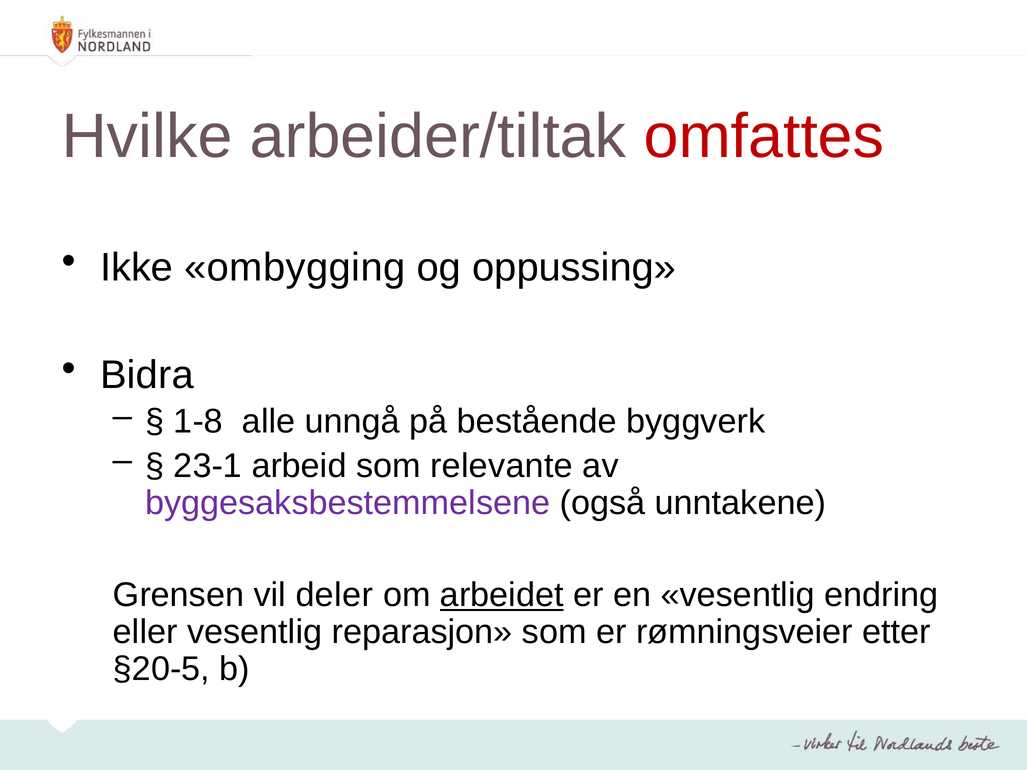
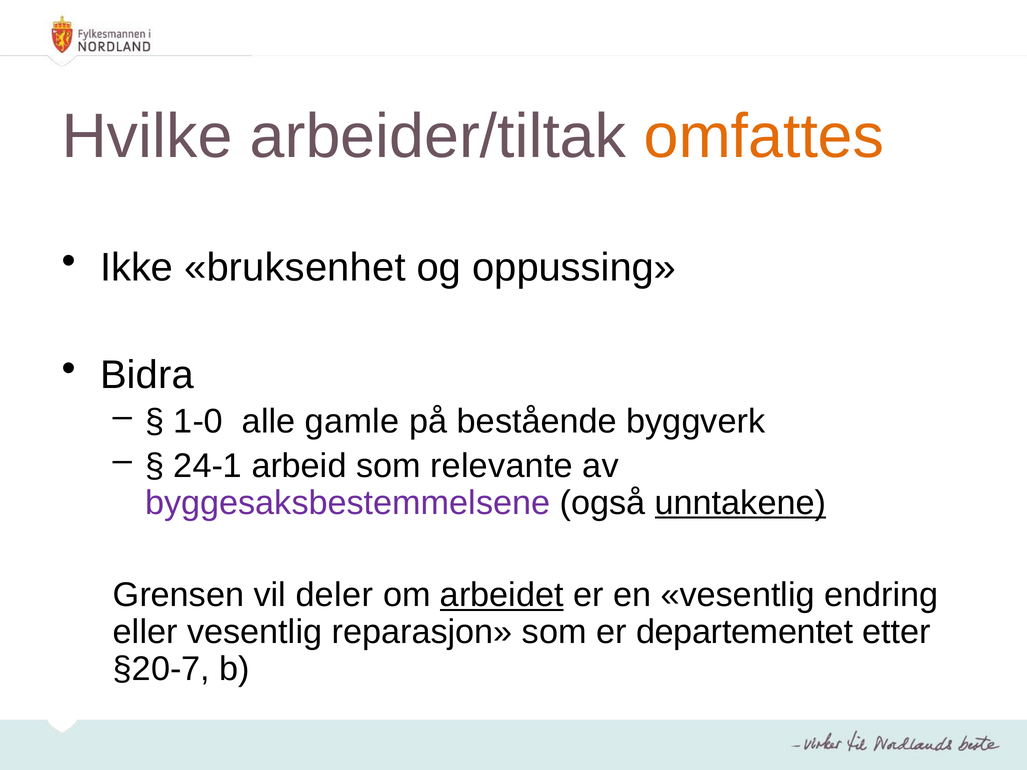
omfattes colour: red -> orange (764, 137)
ombygging: ombygging -> bruksenhet (295, 268)
1-8: 1-8 -> 1-0 (198, 422)
unngå: unngå -> gamle (352, 422)
23-1: 23-1 -> 24-1 (208, 466)
unntakene underline: none -> present (740, 503)
rømningsveier: rømningsveier -> departementet (745, 632)
§20-5: §20-5 -> §20-7 (161, 669)
